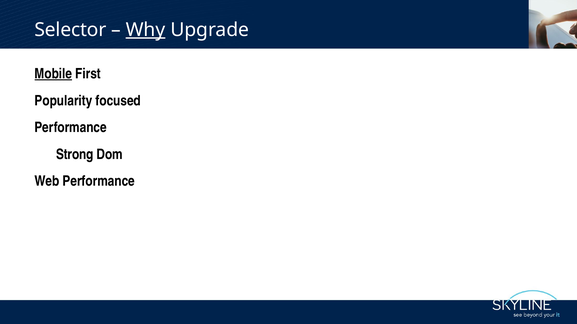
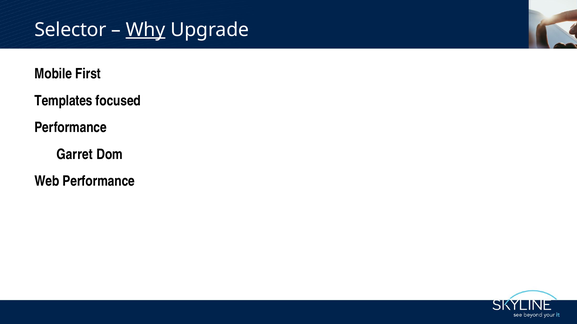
Mobile underline: present -> none (53, 74)
Popularity: Popularity -> Templates (64, 101)
Strong: Strong -> Garret (75, 155)
